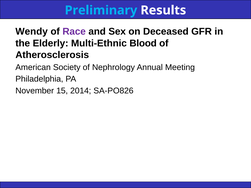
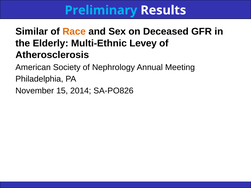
Wendy: Wendy -> Similar (32, 32)
Race colour: purple -> orange (74, 32)
Blood: Blood -> Levey (143, 43)
